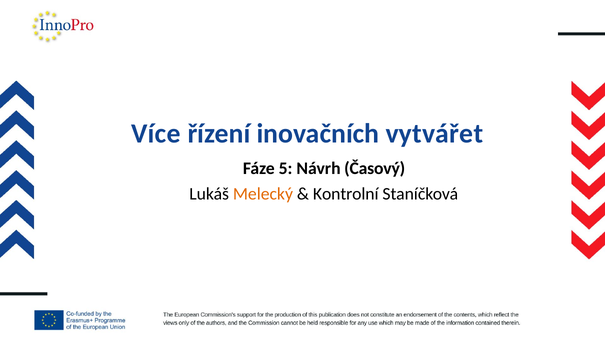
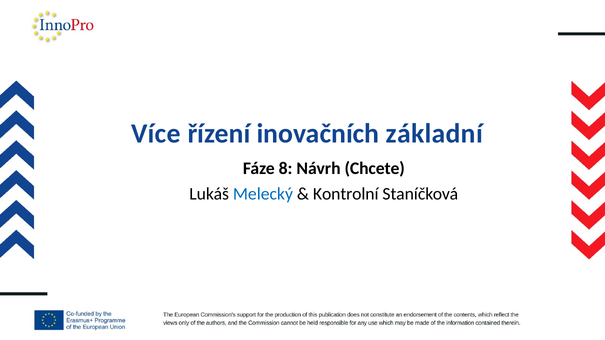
vytvářet: vytvářet -> základní (434, 134)
5: 5 -> 8 (286, 169)
Časový: Časový -> Chcete (375, 169)
Melecký colour: orange -> blue (263, 194)
